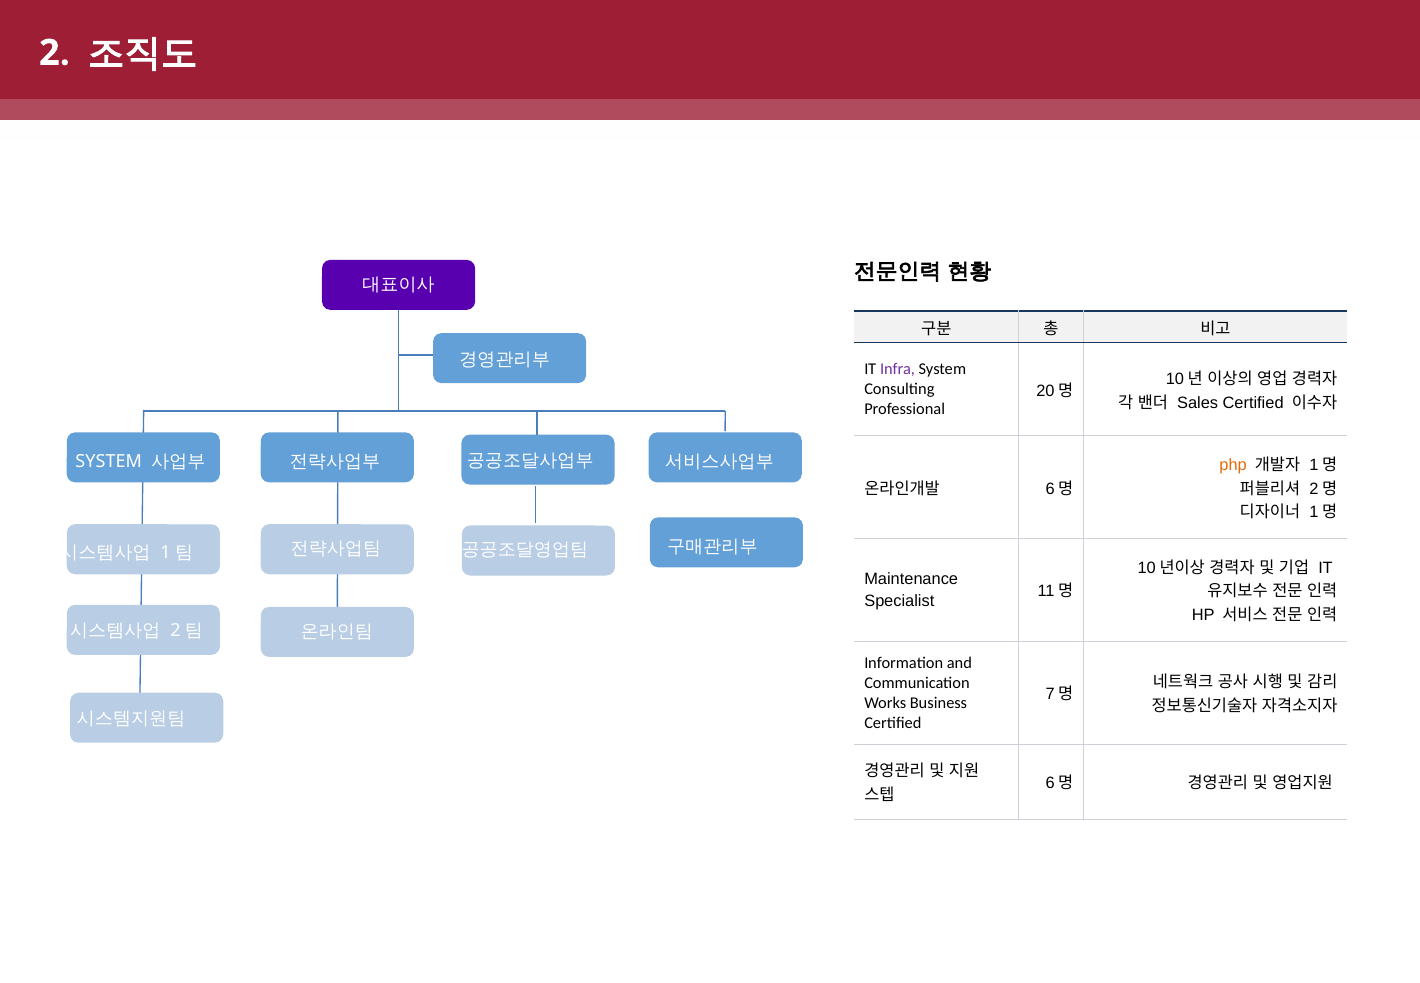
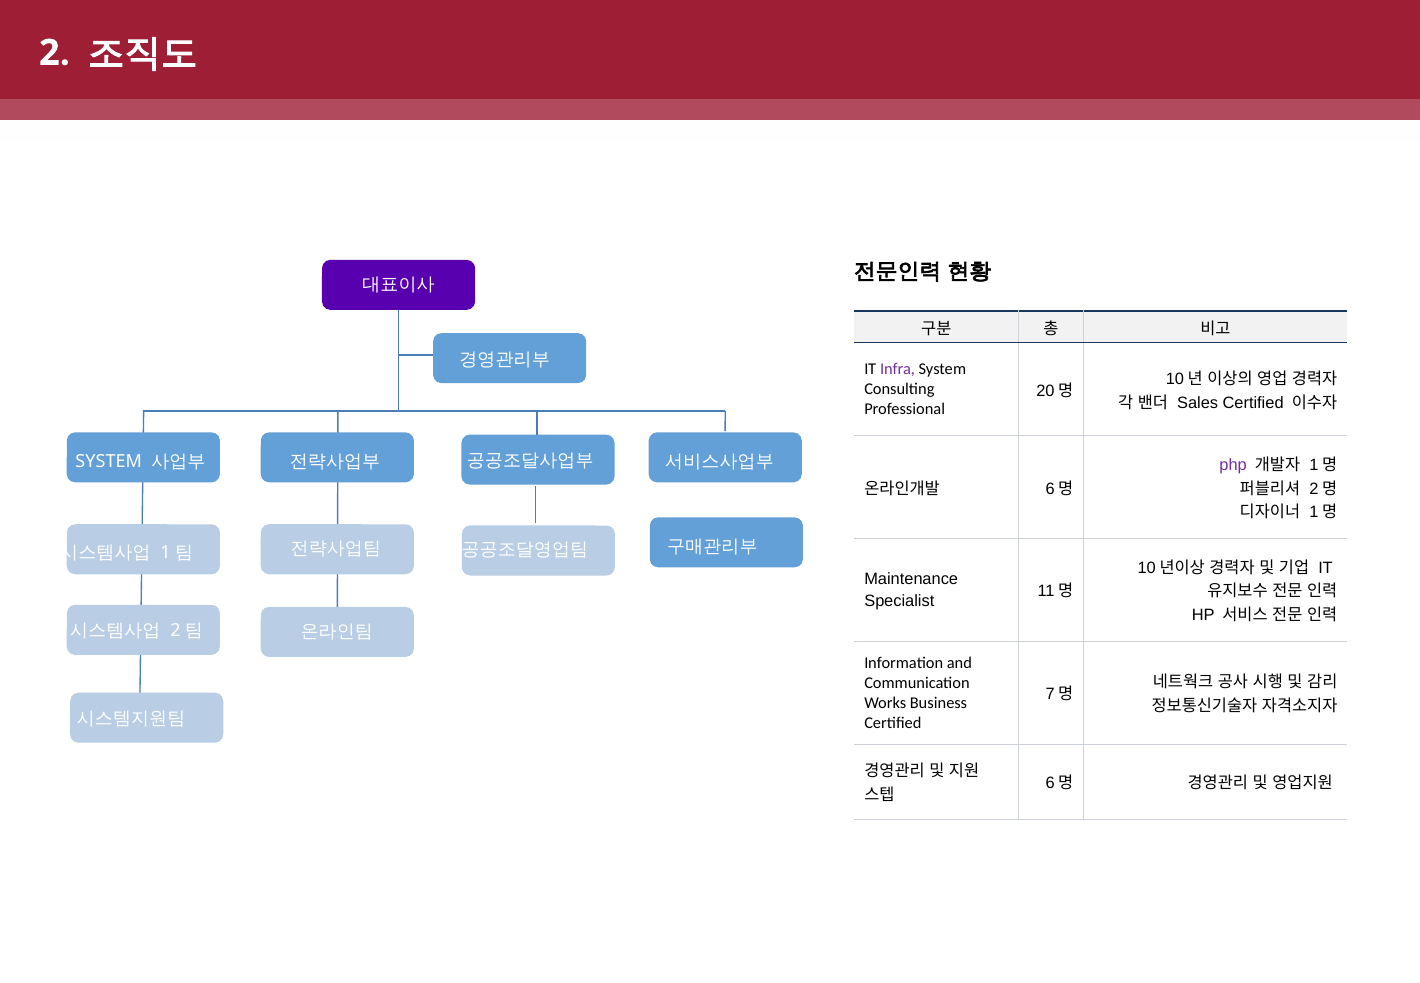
php colour: orange -> purple (1233, 465)
